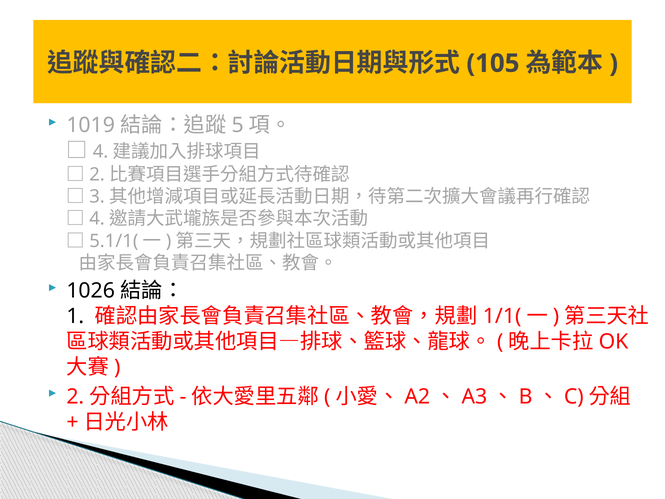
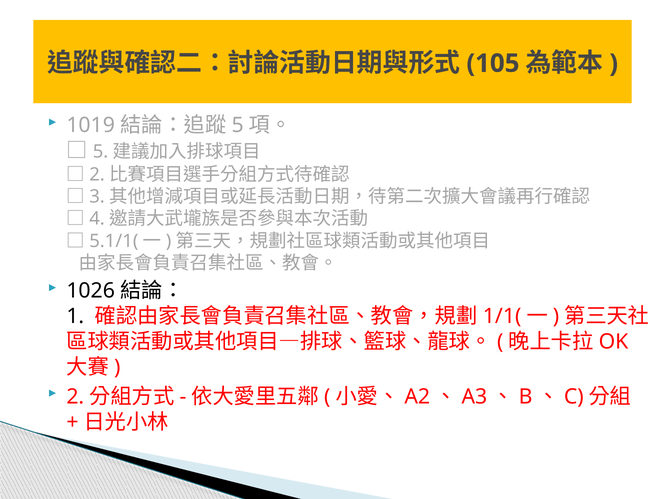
4: 4 -> 5 (101, 152)
